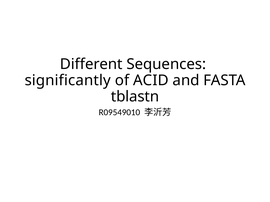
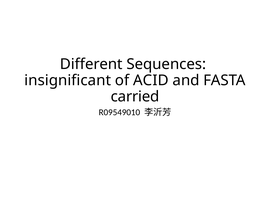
significantly: significantly -> insignificant (68, 81)
tblastn: tblastn -> carried (135, 97)
